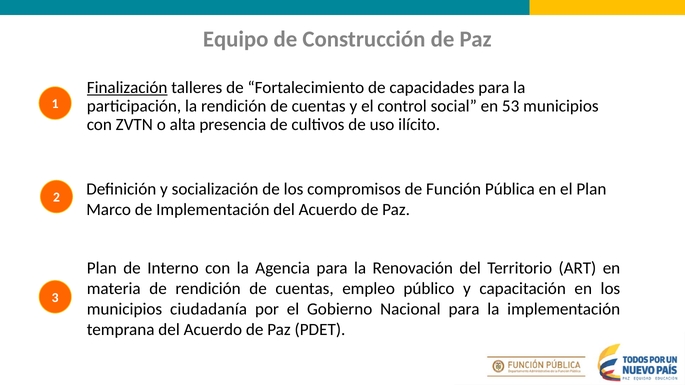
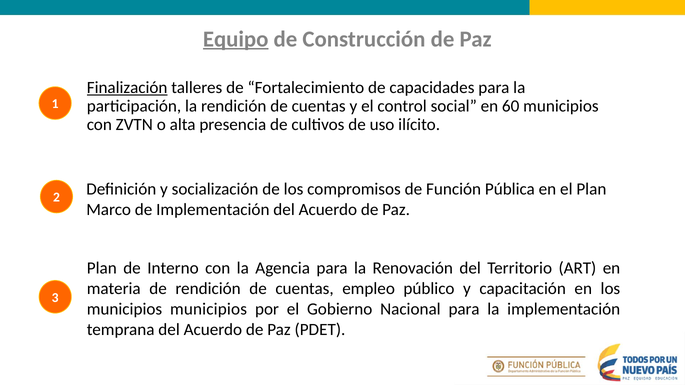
Equipo underline: none -> present (236, 39)
53: 53 -> 60 (511, 106)
municipios ciudadanía: ciudadanía -> municipios (209, 310)
